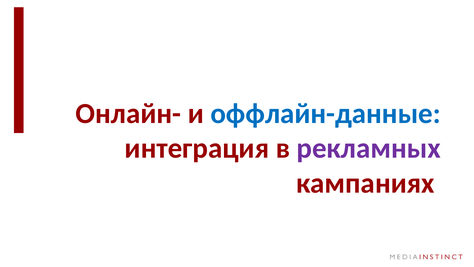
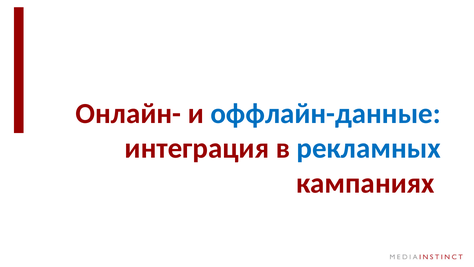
рекламных colour: purple -> blue (369, 148)
